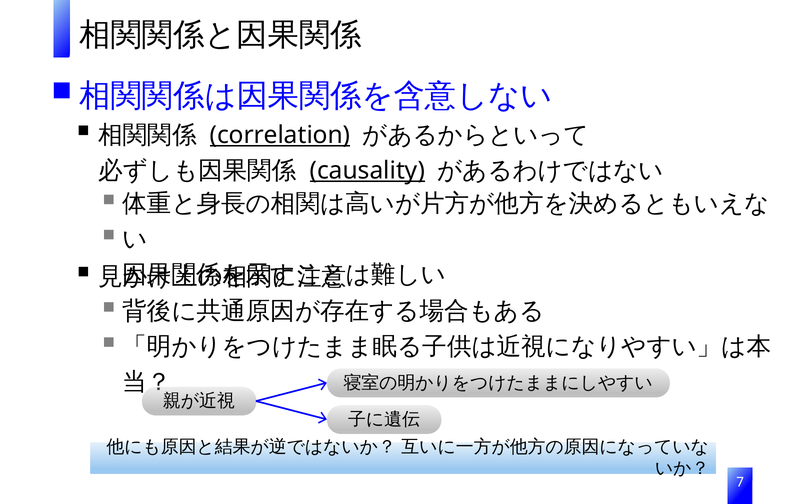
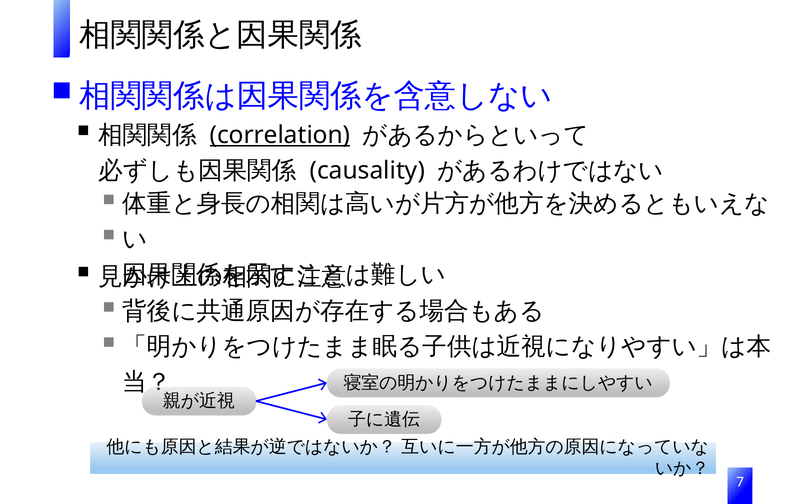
causality underline: present -> none (367, 171)
